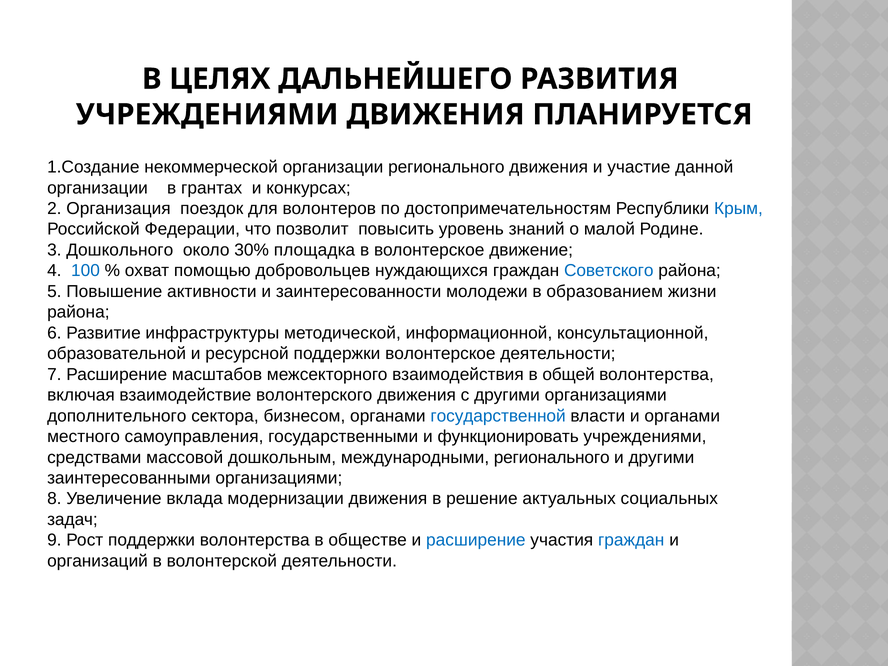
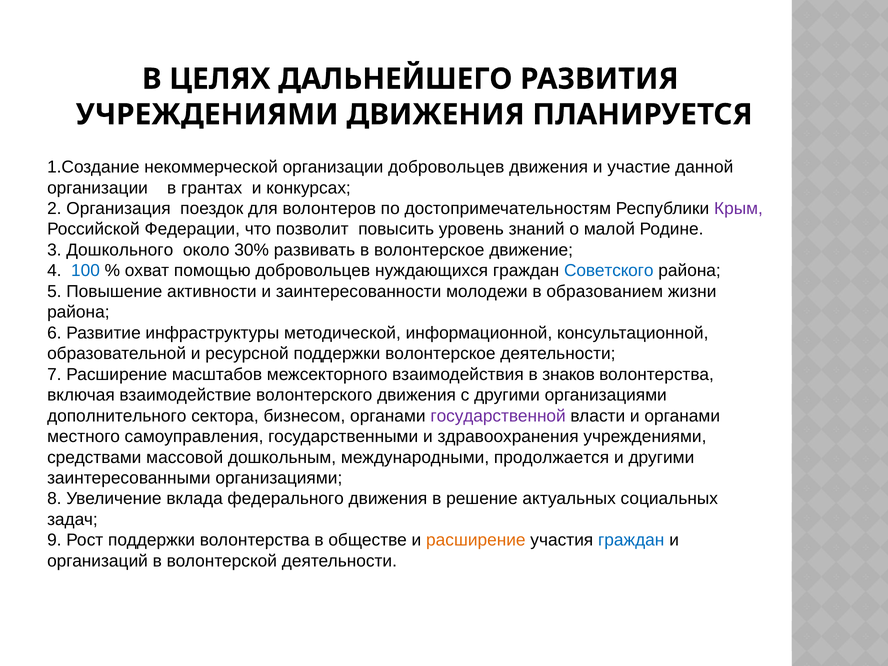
организации регионального: регионального -> добровольцев (446, 167)
Крым colour: blue -> purple (738, 209)
площадка: площадка -> развивать (314, 250)
общей: общей -> знаков (569, 374)
государственной colour: blue -> purple (498, 416)
функционировать: функционировать -> здравоохранения (508, 437)
международными регионального: регионального -> продолжается (552, 457)
модернизации: модернизации -> федерального (286, 499)
расширение colour: blue -> orange (476, 540)
